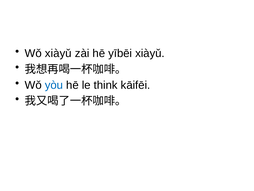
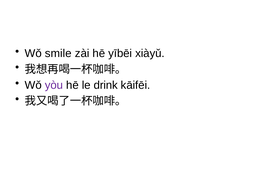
Wǒ xiàyǔ: xiàyǔ -> smile (58, 53)
yòu colour: blue -> purple (54, 85)
think: think -> drink (106, 85)
